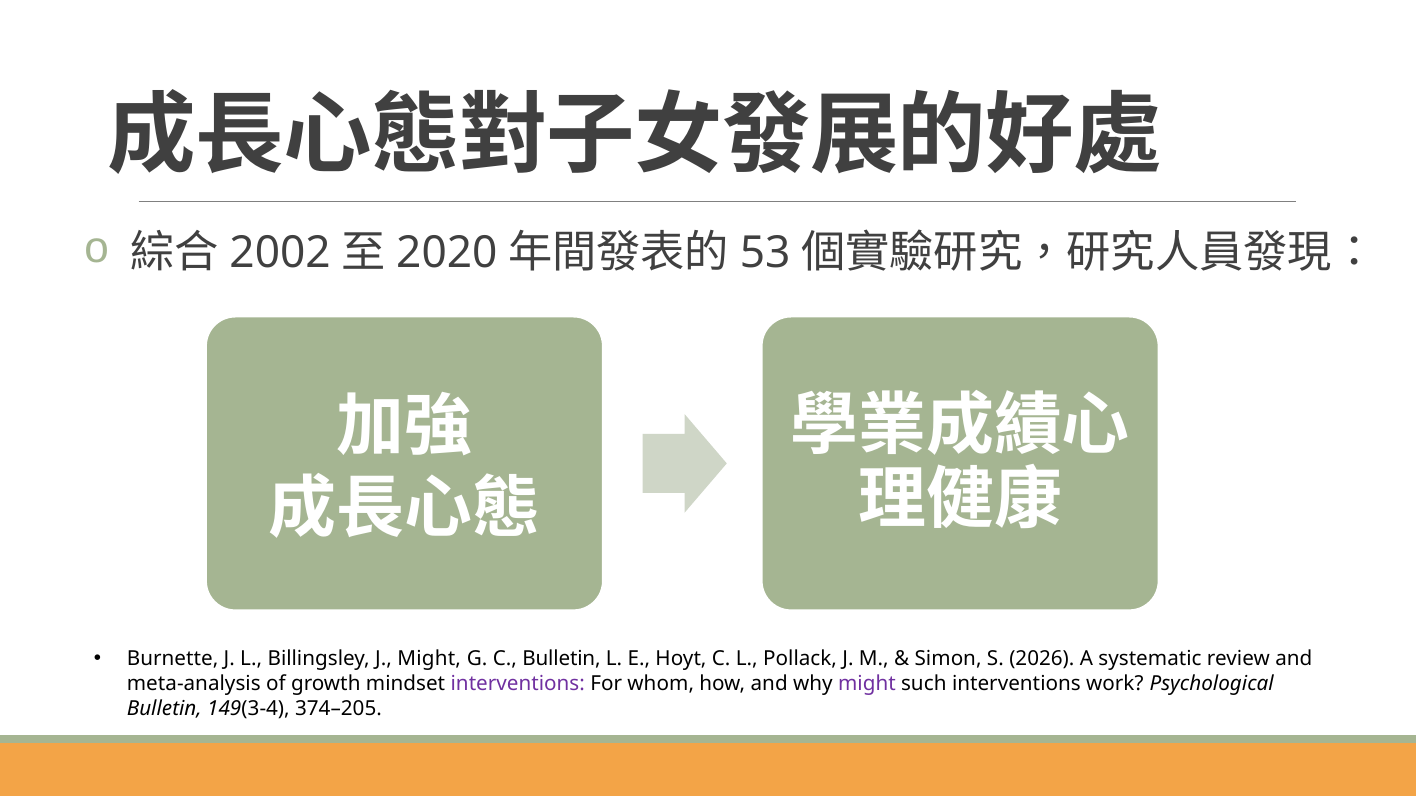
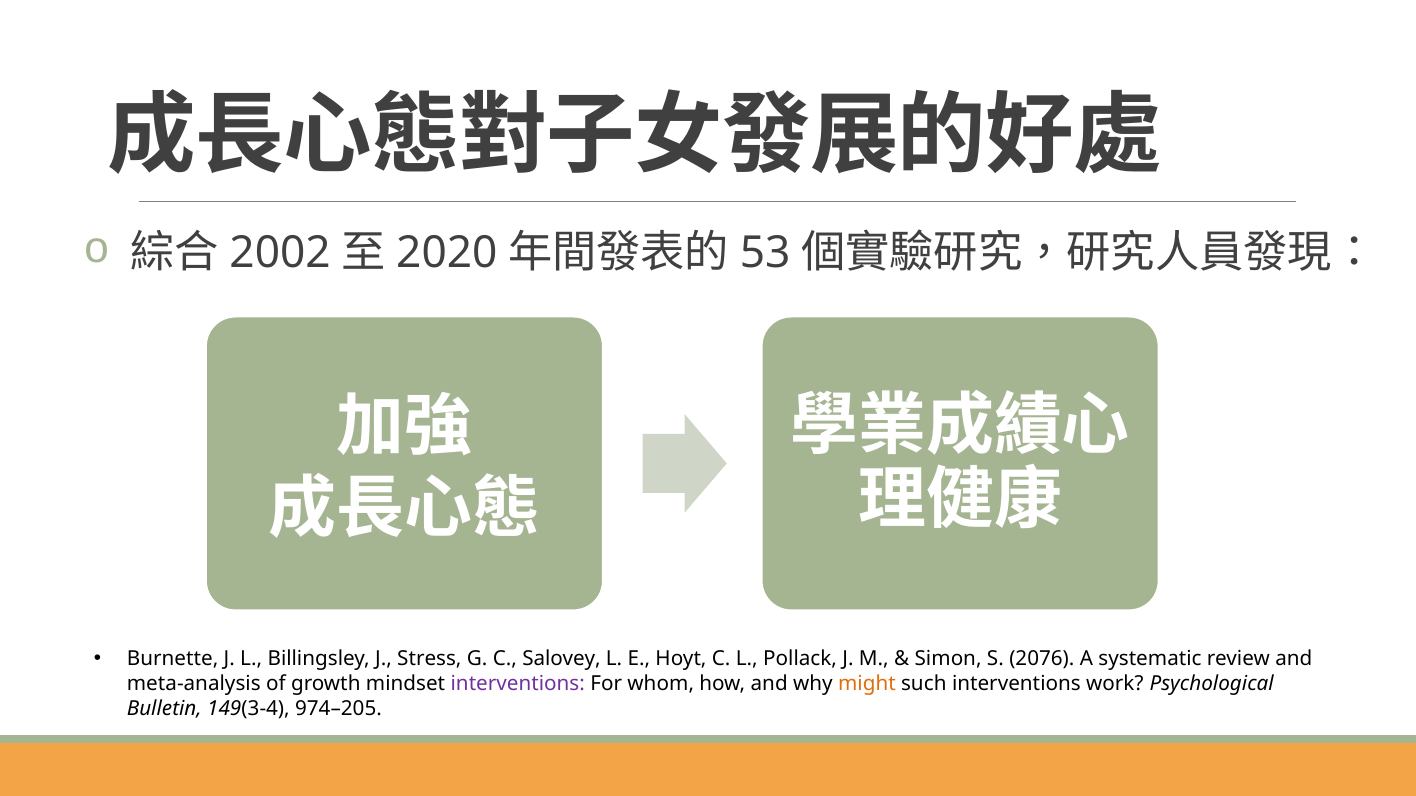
J Might: Might -> Stress (429, 659)
C Bulletin: Bulletin -> Salovey (561, 659)
2026: 2026 -> 2076 (1042, 659)
might colour: purple -> orange (867, 684)
374–205: 374–205 -> 974–205 (339, 709)
